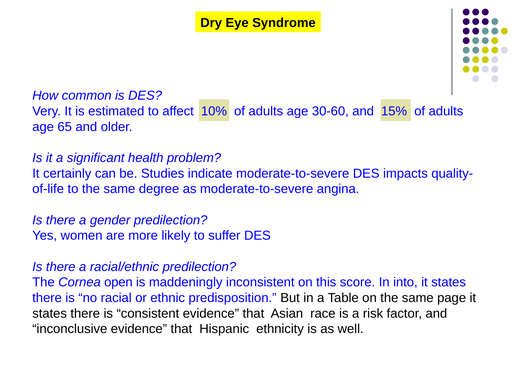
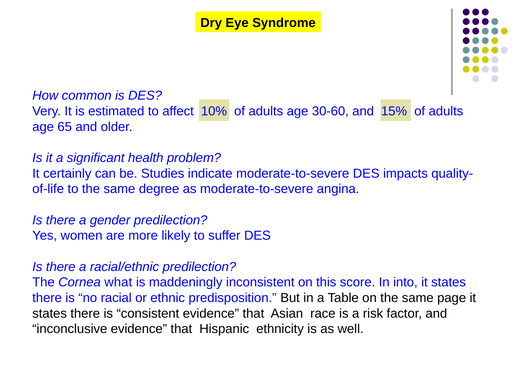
open: open -> what (118, 283)
